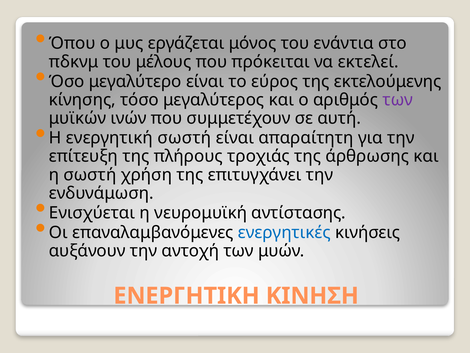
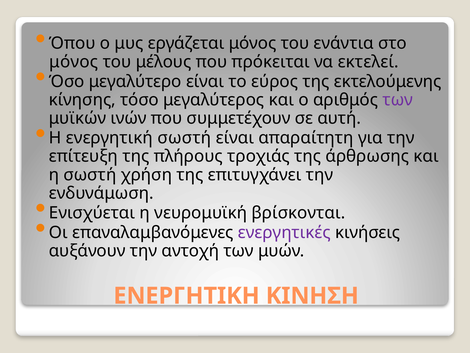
πδκνμ: πδκνμ -> μόνος (74, 62)
αντίστασης: αντίστασης -> βρίσκονται (298, 213)
ενεργητικές colour: blue -> purple (284, 232)
